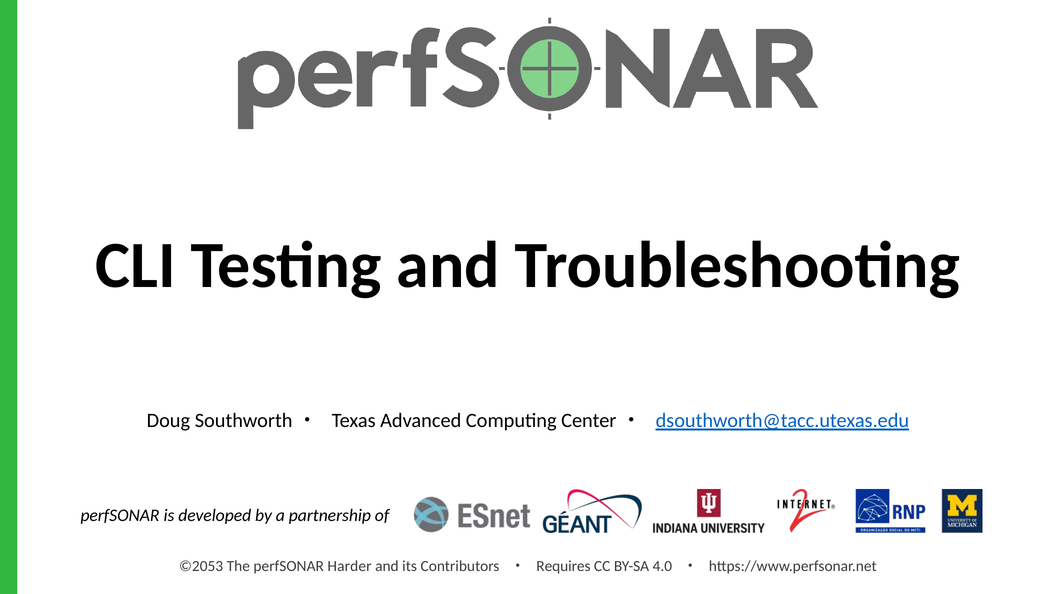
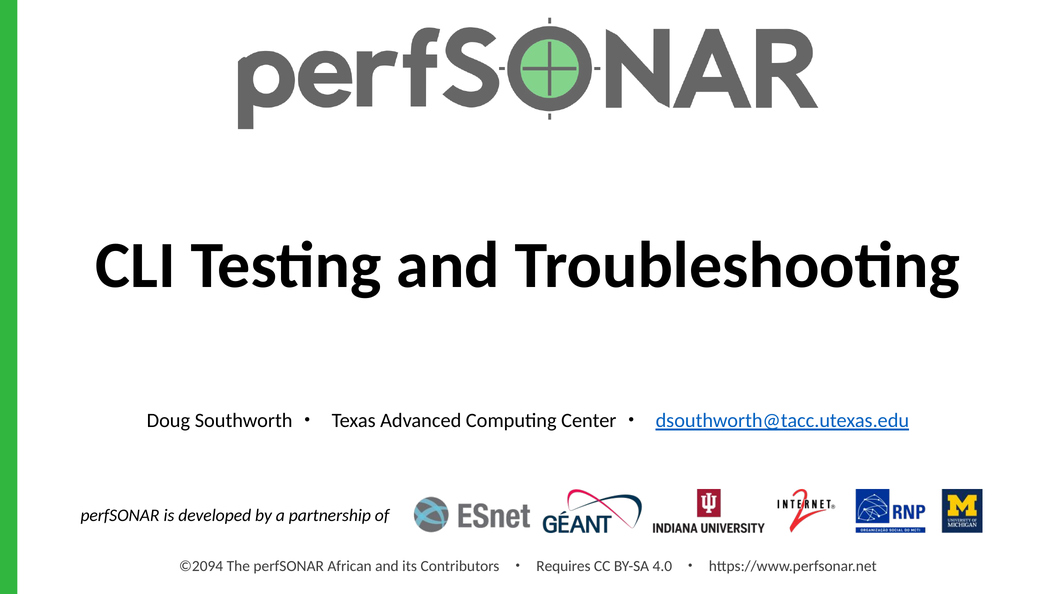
©2053: ©2053 -> ©2094 (201, 566)
Harder: Harder -> African (350, 566)
